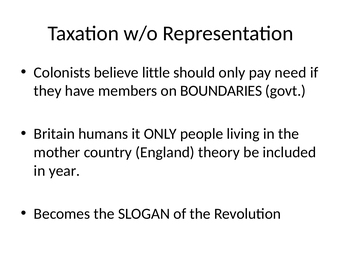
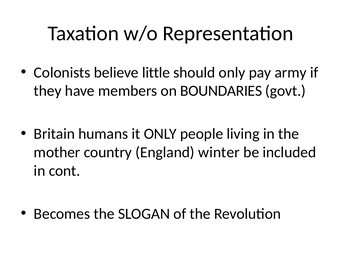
need: need -> army (291, 73)
theory: theory -> winter (219, 153)
year: year -> cont (64, 171)
